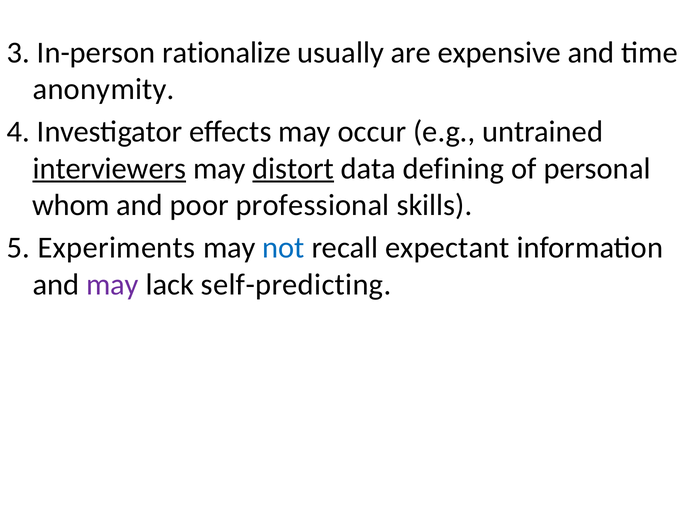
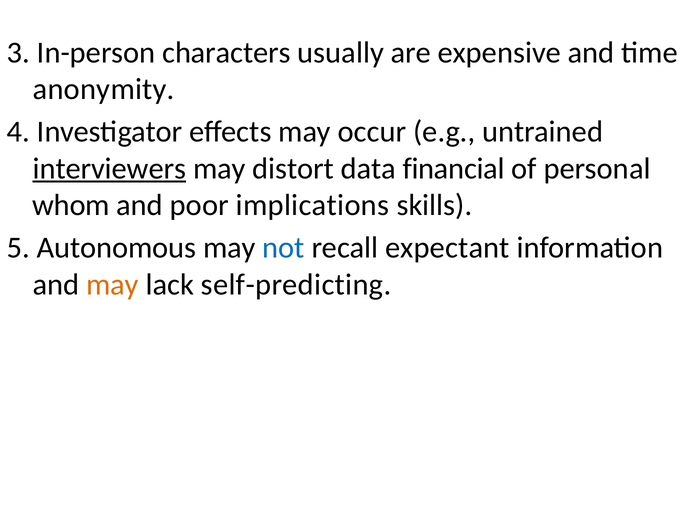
rationalize: rationalize -> characters (226, 53)
distort underline: present -> none (293, 169)
defining: defining -> financial (454, 169)
professional: professional -> implications (312, 205)
Experiments: Experiments -> Autonomous (117, 248)
may colour: purple -> orange (112, 285)
